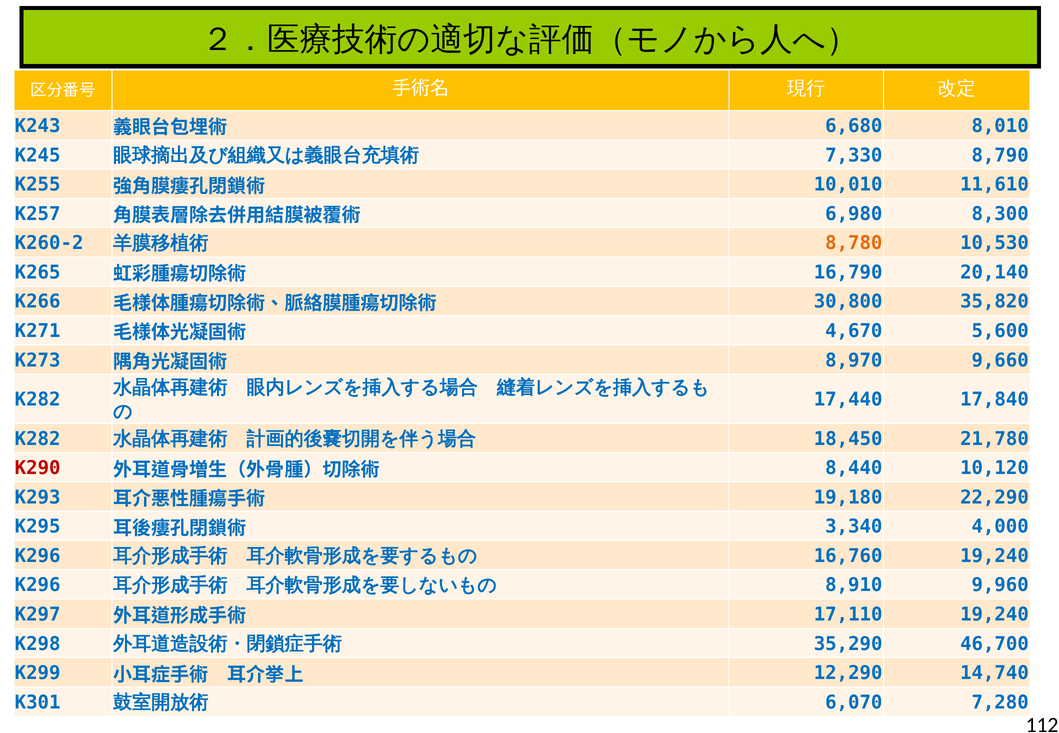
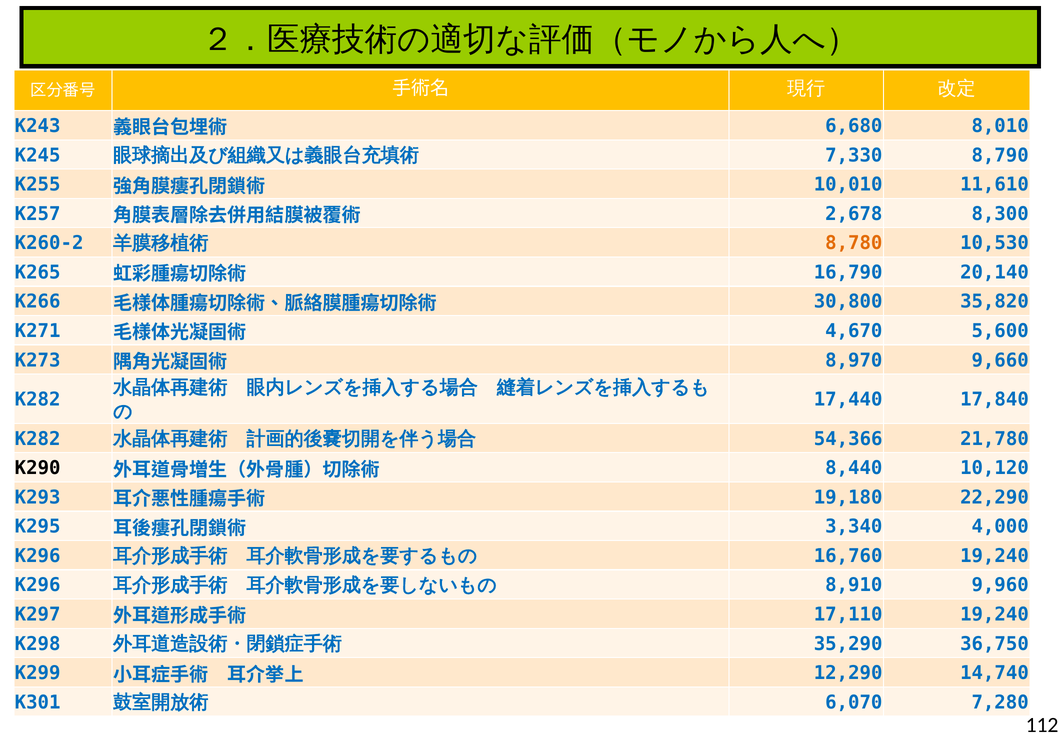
6,980: 6,980 -> 2,678 (854, 214)
18,450: 18,450 -> 54,366 (848, 439)
K290 colour: red -> black (38, 468)
46,700: 46,700 -> 36,750 (994, 644)
